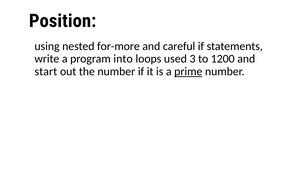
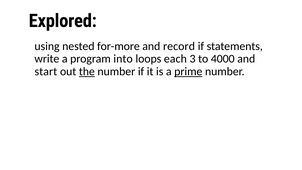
Position: Position -> Explored (63, 21)
careful: careful -> record (179, 46)
used: used -> each (175, 59)
1200: 1200 -> 4000 (223, 59)
the underline: none -> present (87, 71)
